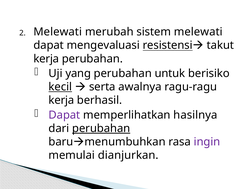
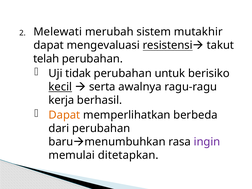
sistem melewati: melewati -> mutakhir (198, 32)
kerja: kerja -> telah (46, 59)
yang: yang -> tidak (78, 73)
Dapat colour: purple -> orange (64, 115)
hasilnya: hasilnya -> berbeda (195, 115)
perubahan underline: present -> none (101, 128)
dianjurkan: dianjurkan -> ditetapkan (128, 155)
